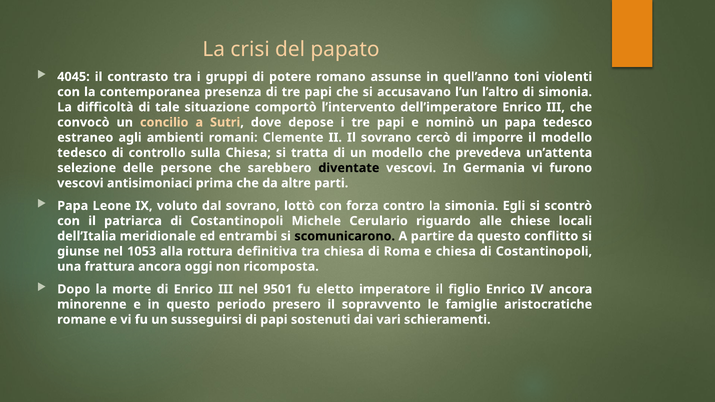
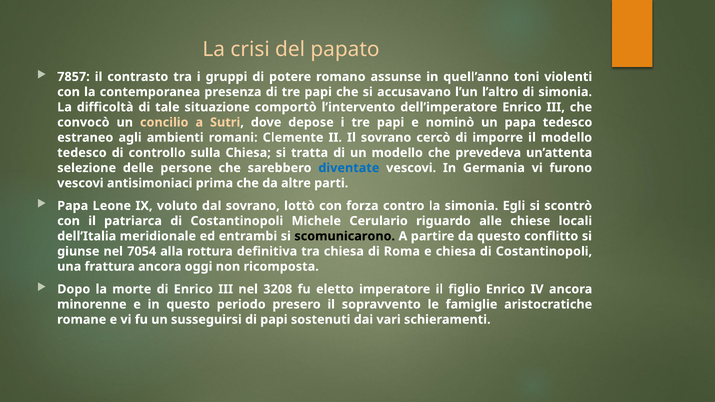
4045: 4045 -> 7857 (73, 77)
diventate colour: black -> blue (349, 168)
1053: 1053 -> 7054 (142, 251)
9501: 9501 -> 3208 (278, 289)
